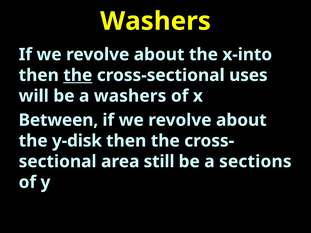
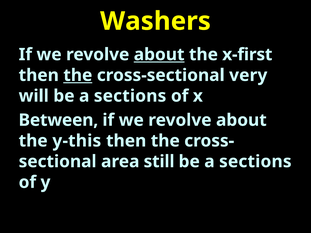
about underline: none -> present (159, 55)
x-into: x-into -> x-first (247, 55)
uses: uses -> very (248, 75)
will be a washers: washers -> sections (130, 96)
y‑disk: y‑disk -> y‑this (77, 141)
